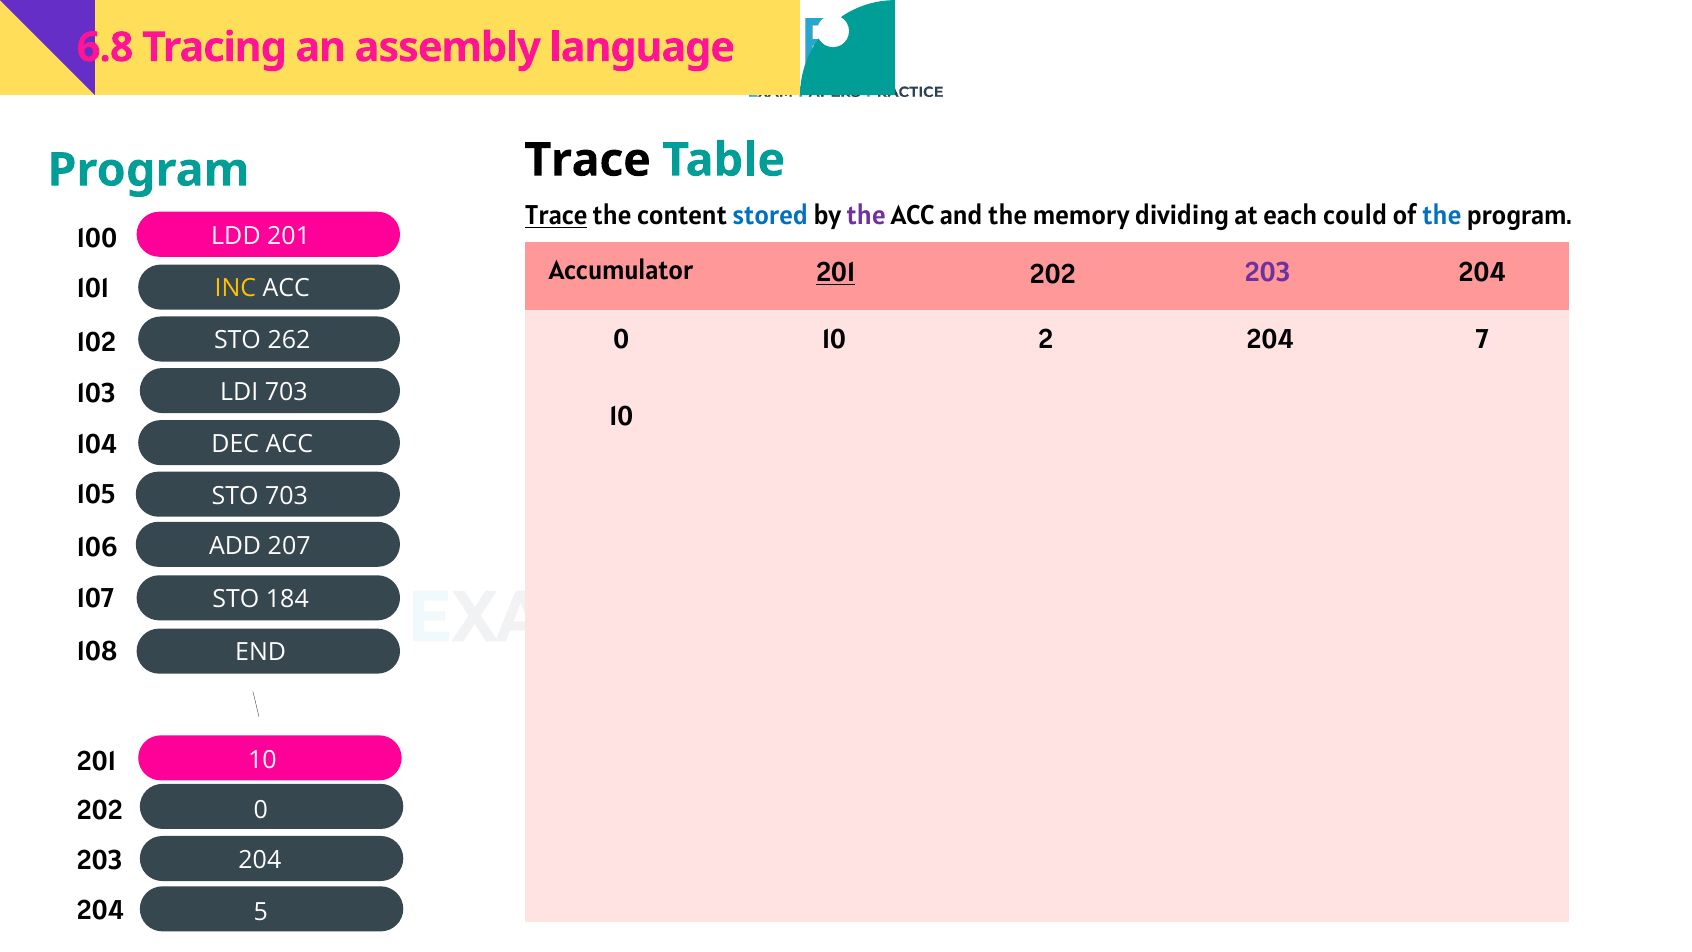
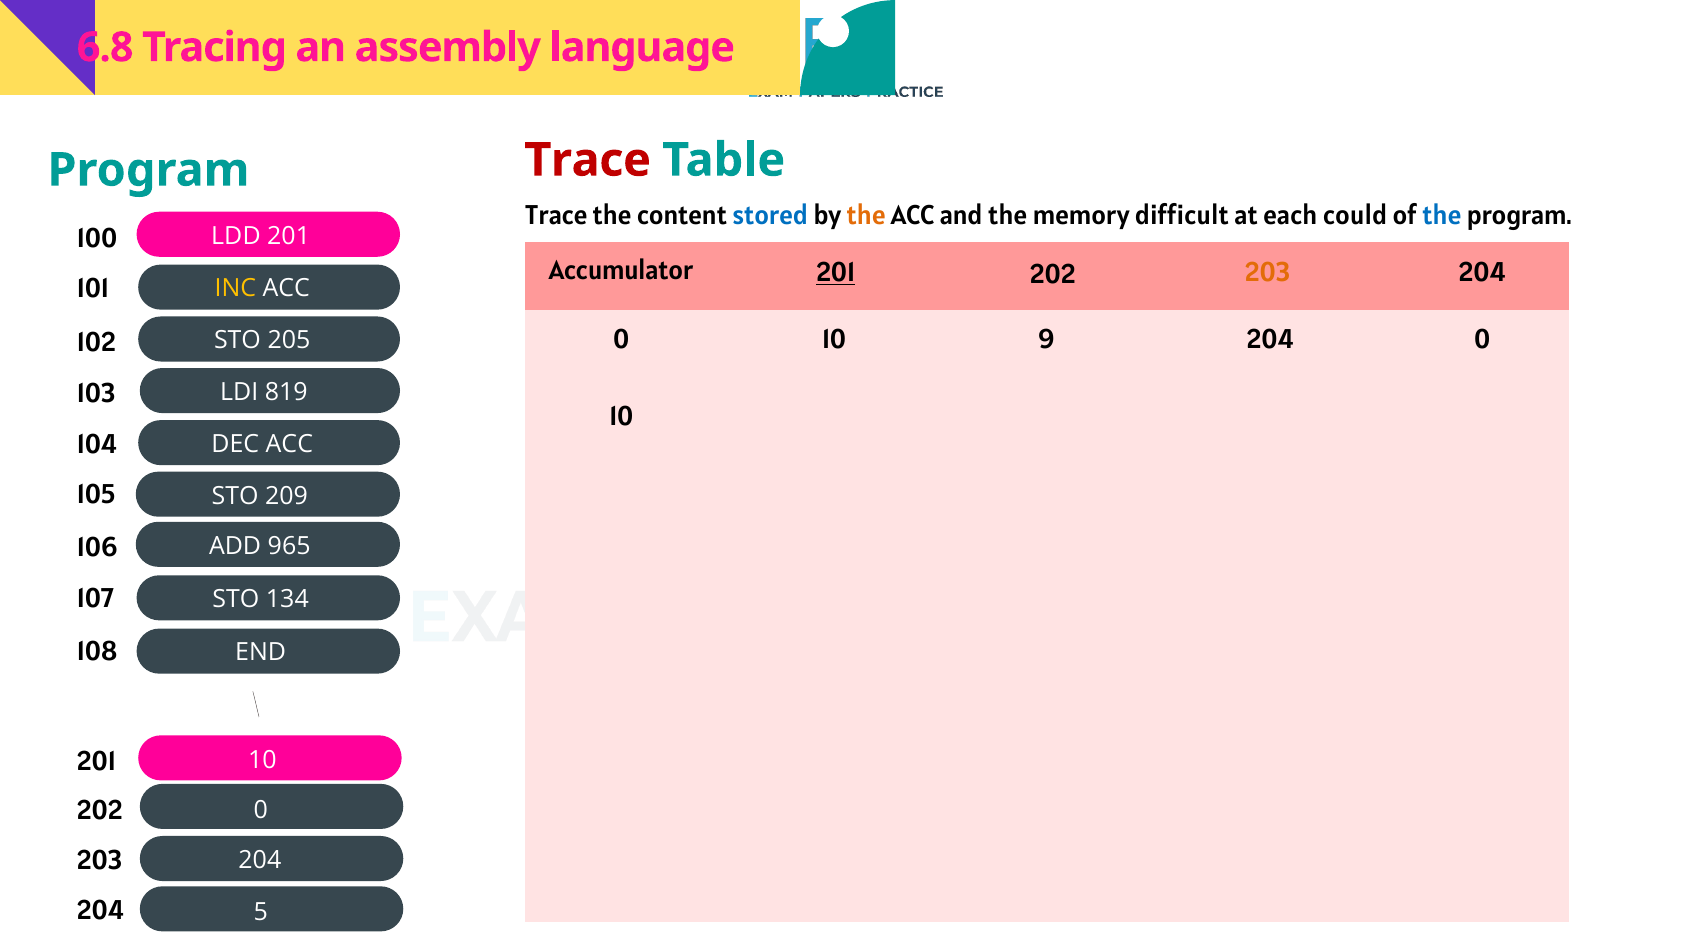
Trace colour: black -> red (588, 160)
Trace underline: present -> none (556, 216)
the colour: purple -> orange (866, 216)
dividing: dividing -> difficult (1182, 216)
203 colour: purple -> orange (1267, 273)
2: 2 -> 9 (1046, 339)
204 7: 7 -> 0 (1482, 339)
262: 262 -> 205 (289, 340)
LDI 703: 703 -> 819 (286, 392)
STO 703: 703 -> 209 (287, 496)
207: 207 -> 965 (289, 546)
184: 184 -> 134 (287, 599)
